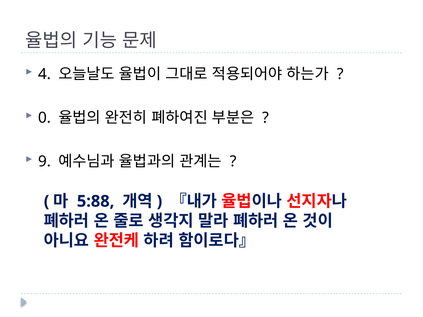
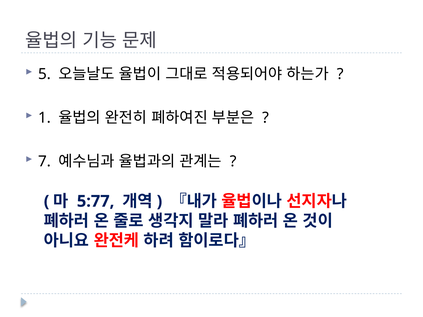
4: 4 -> 5 (44, 74)
0: 0 -> 1 (44, 118)
9: 9 -> 7 (44, 162)
5:88: 5:88 -> 5:77 (96, 201)
